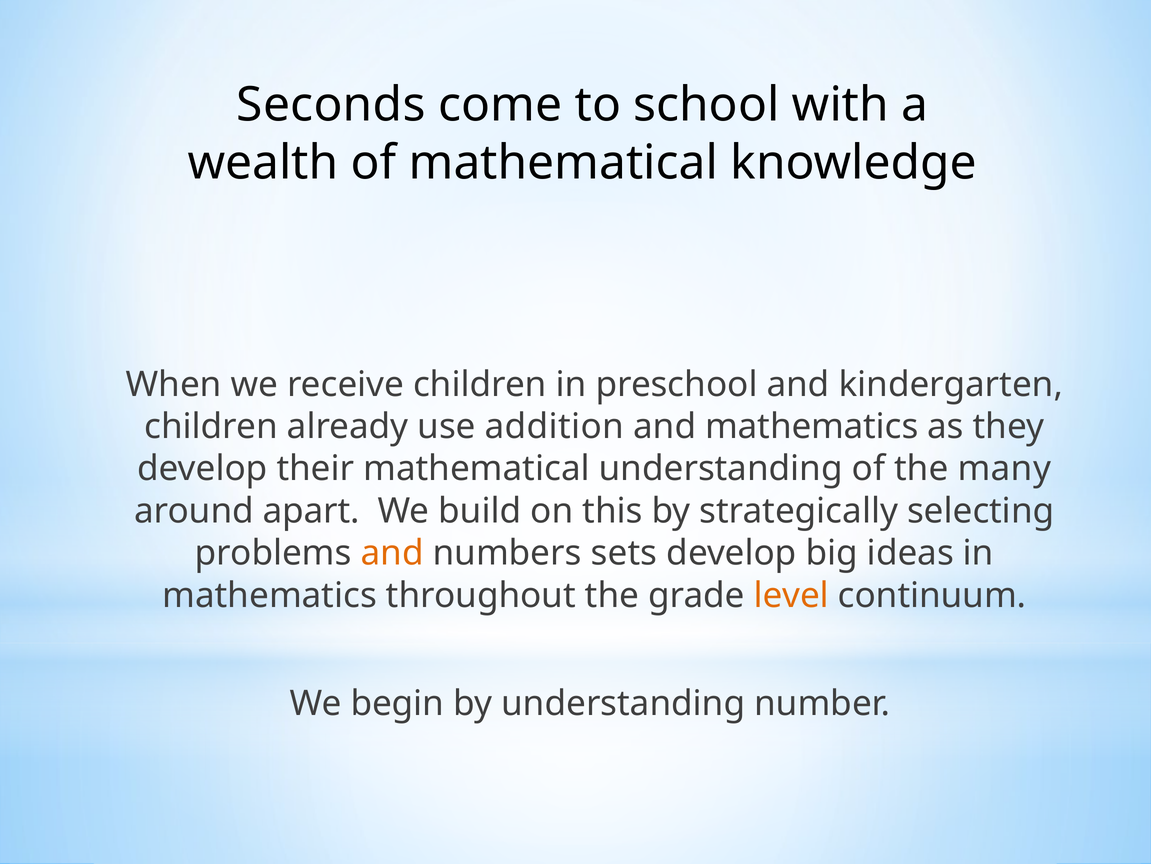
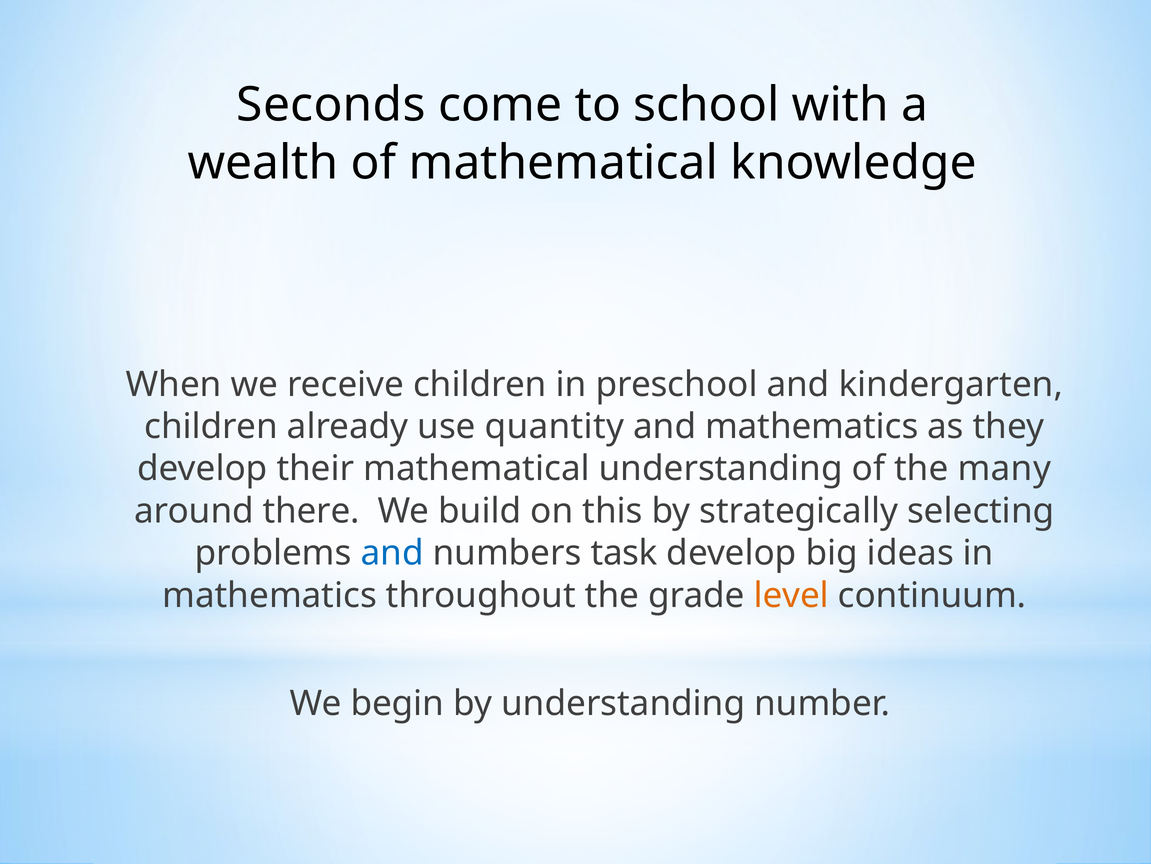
addition: addition -> quantity (554, 426)
apart: apart -> there (311, 511)
and colour: orange -> blue (392, 553)
sets: sets -> task (624, 553)
